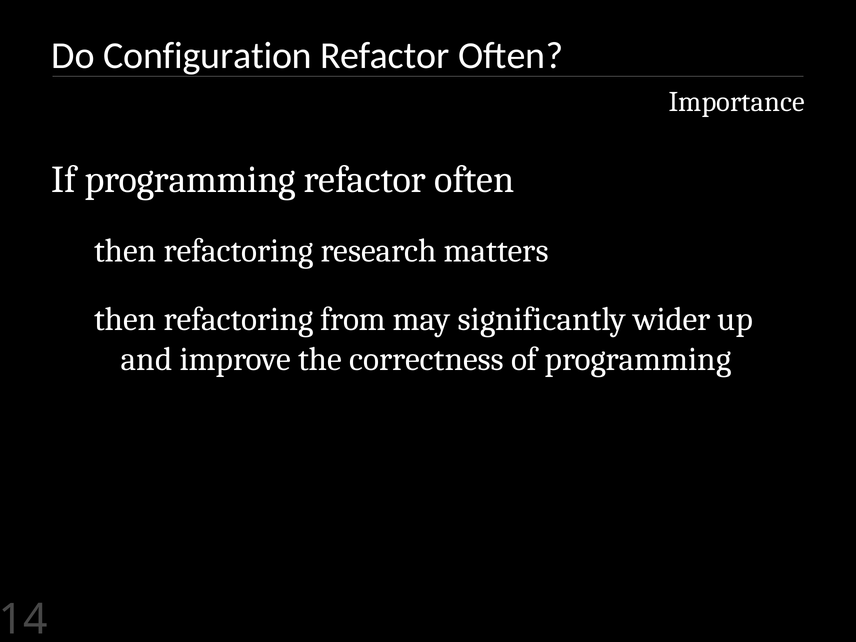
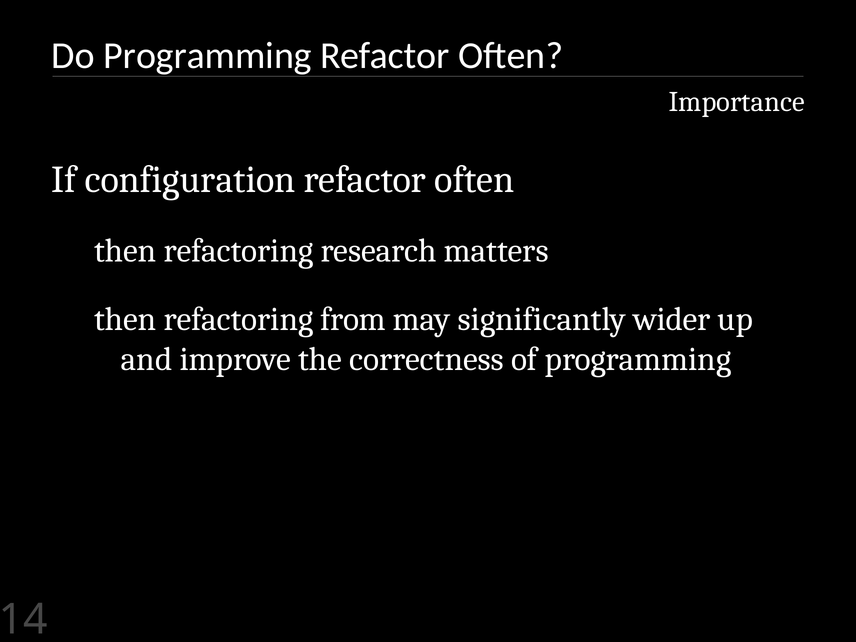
Do Configuration: Configuration -> Programming (208, 55)
If programming: programming -> configuration (190, 180)
